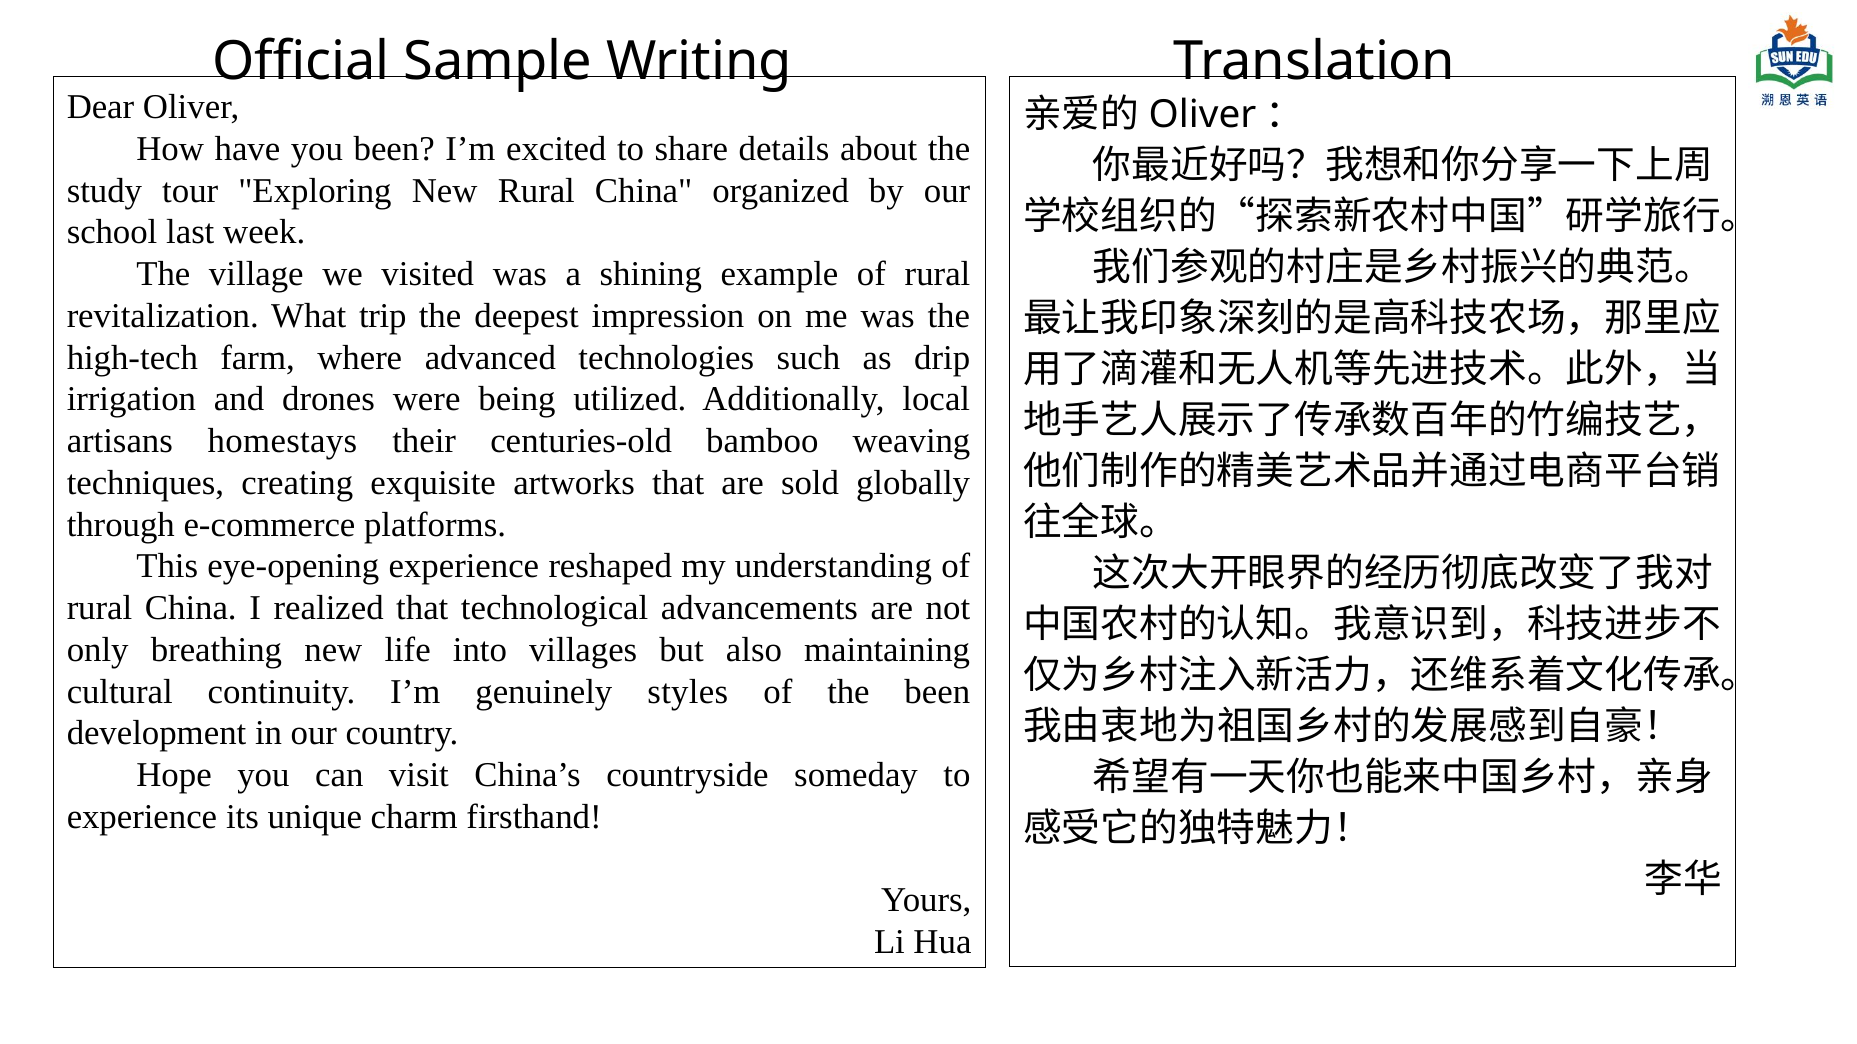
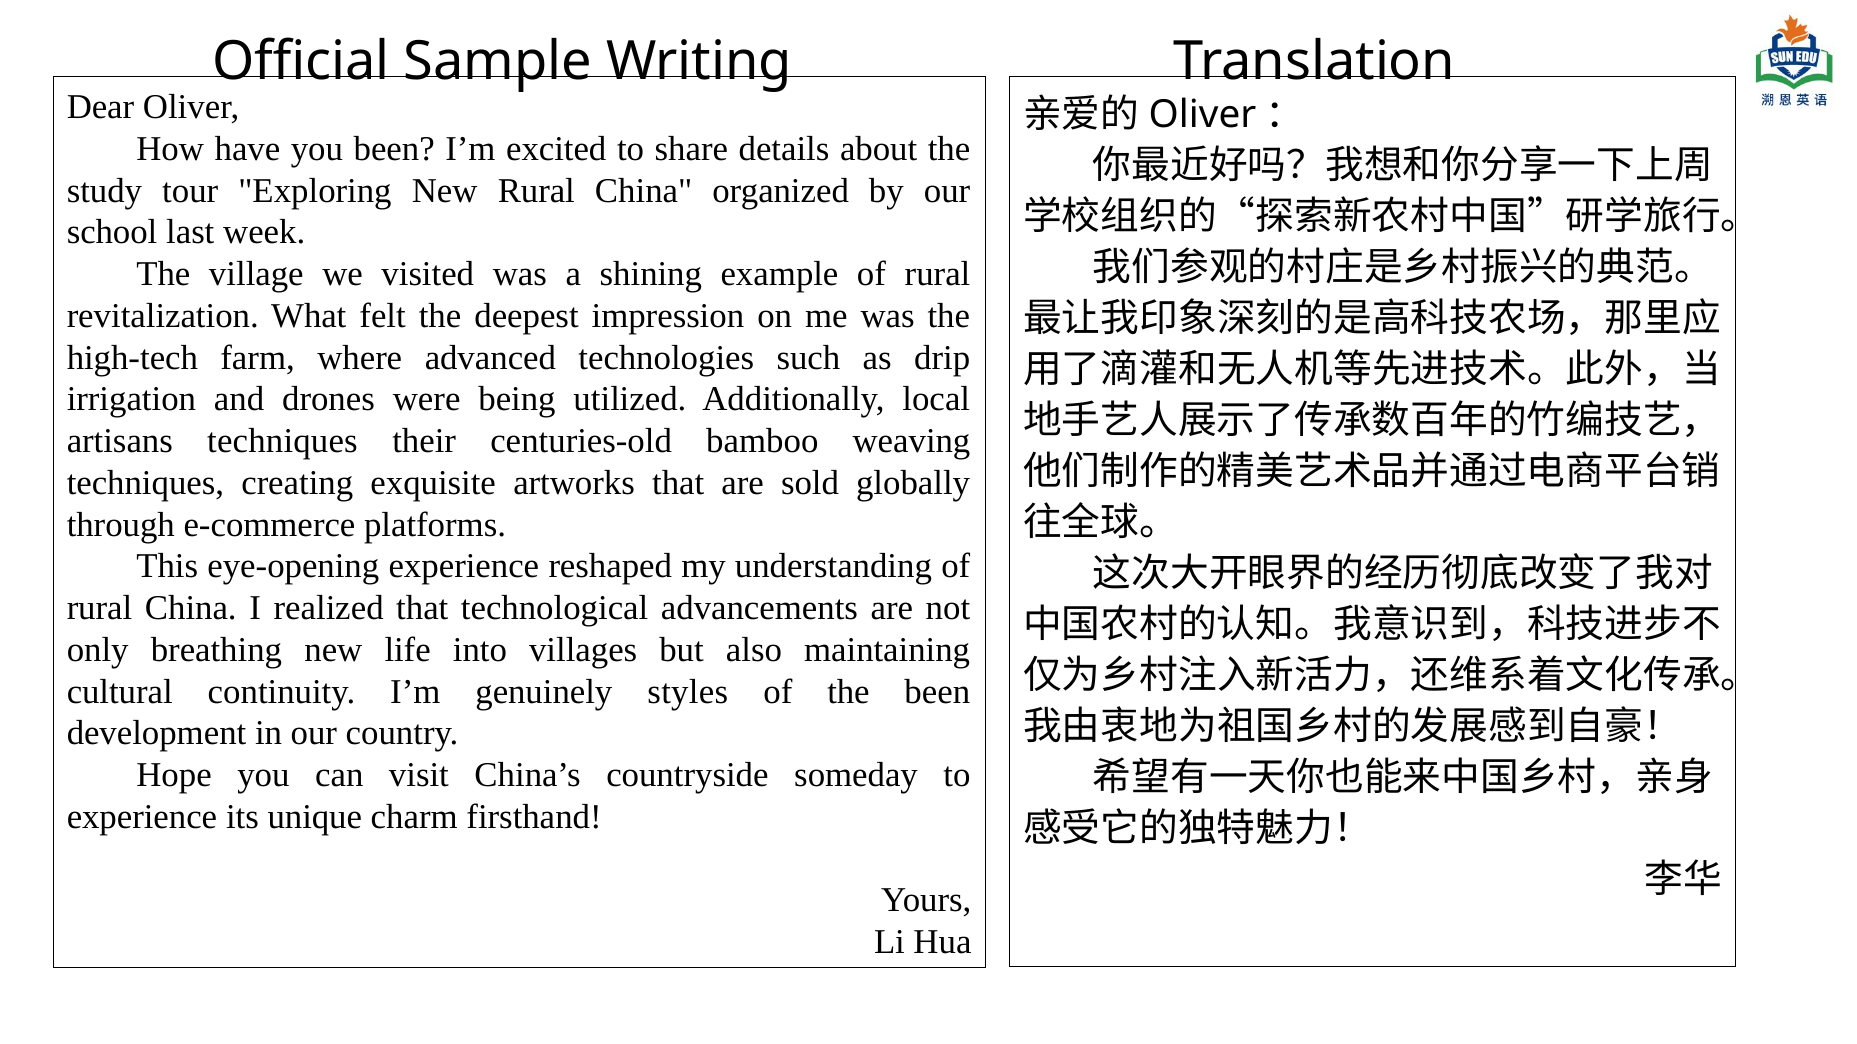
trip: trip -> felt (383, 316)
artisans homestays: homestays -> techniques (283, 441)
